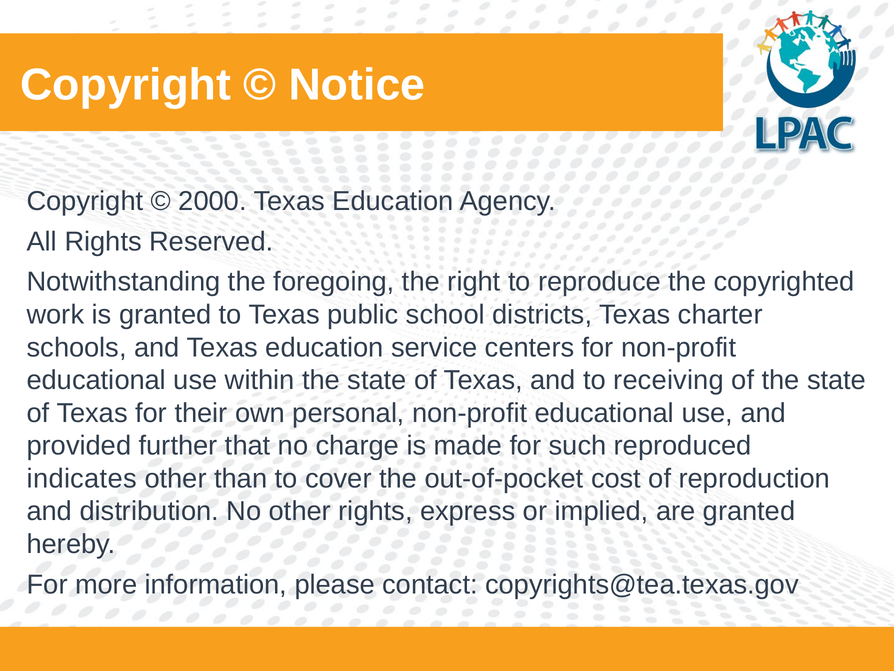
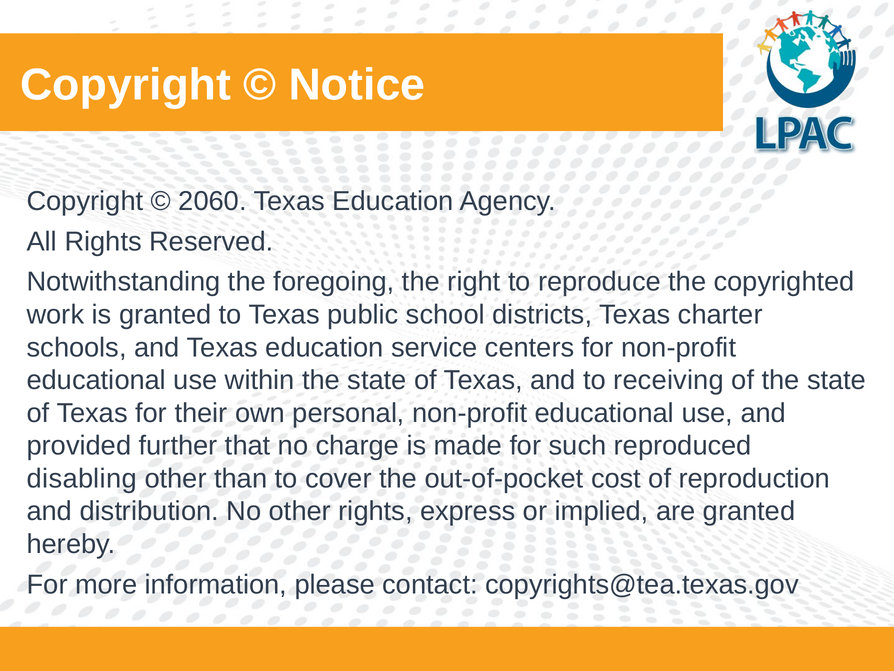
2000: 2000 -> 2060 (213, 201)
indicates: indicates -> disabling (82, 478)
